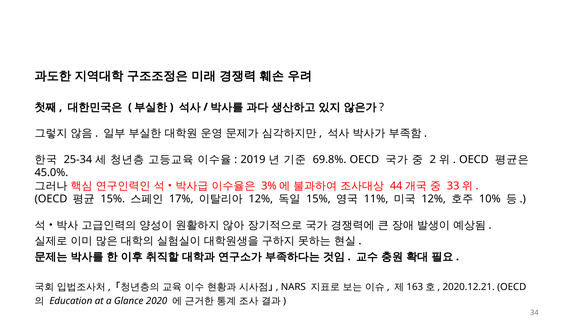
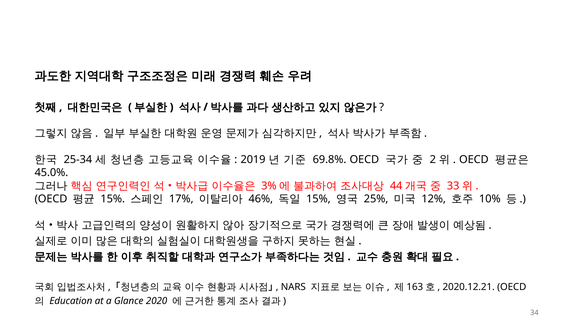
12%: 12% -> 46% (261, 199)
11%: 11% -> 25% (376, 199)
